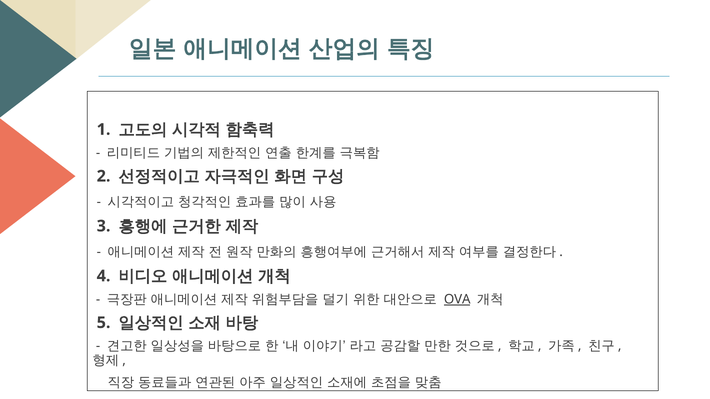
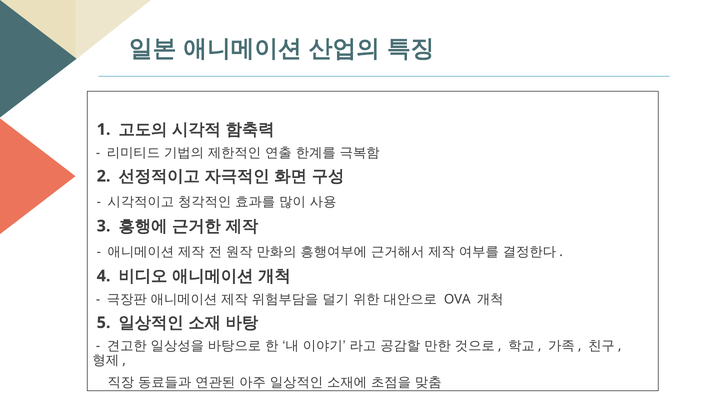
OVA underline: present -> none (457, 300)
